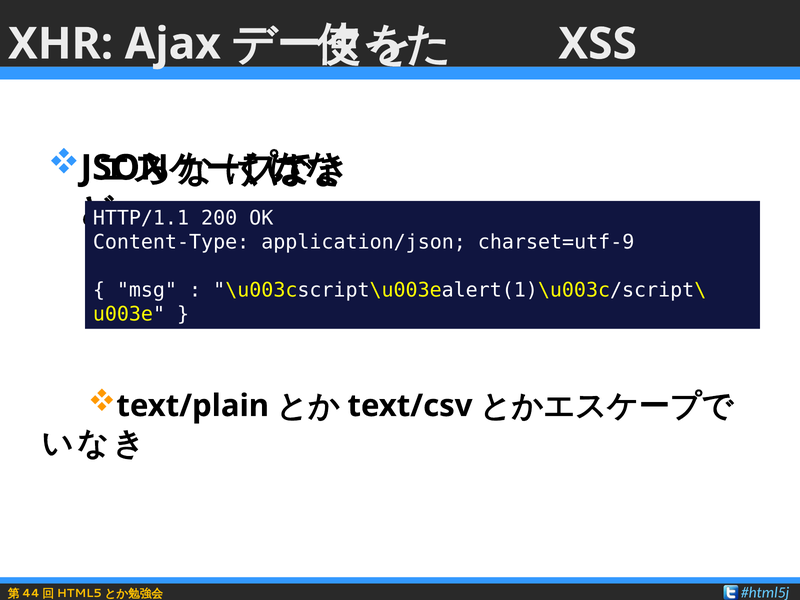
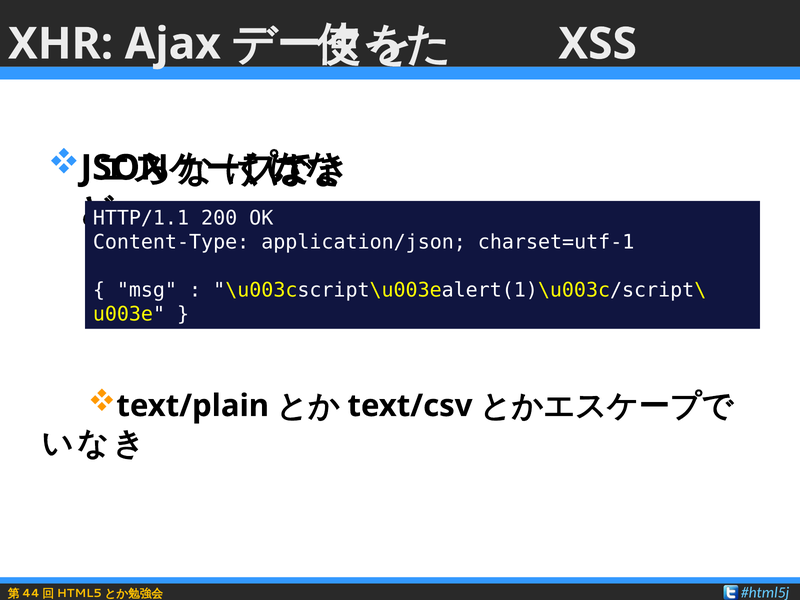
charset=utf-9: charset=utf-9 -> charset=utf-1 (556, 242)
